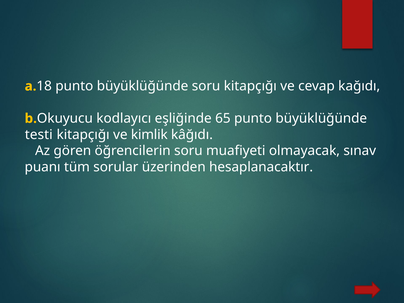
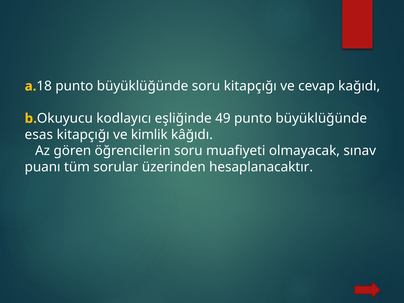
65: 65 -> 49 (223, 118)
testi: testi -> esas (39, 135)
